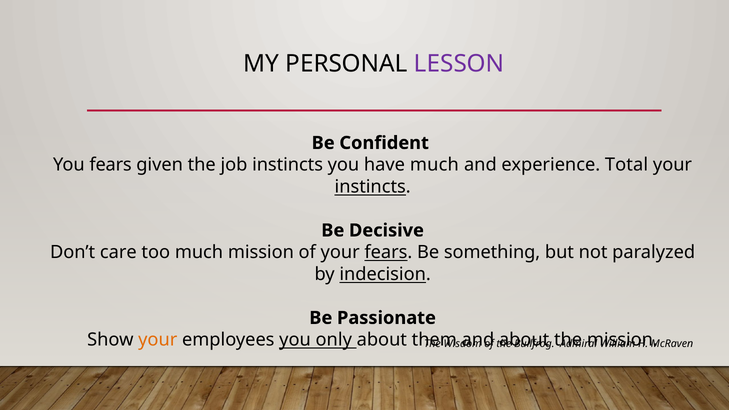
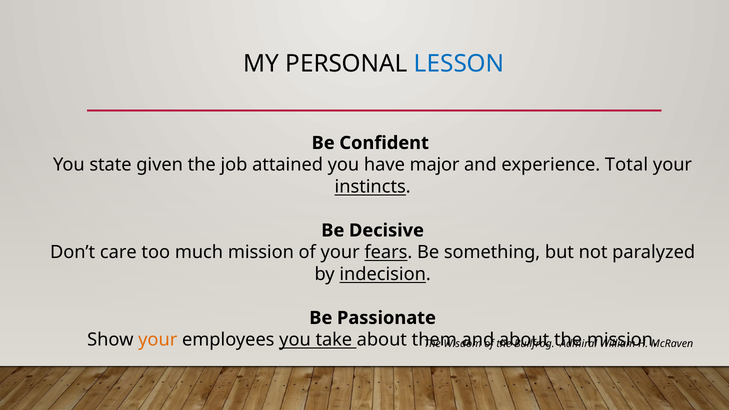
LESSON colour: purple -> blue (459, 64)
You fears: fears -> state (111, 165)
job instincts: instincts -> attained (288, 165)
have much: much -> major (435, 165)
only: only -> take (334, 340)
